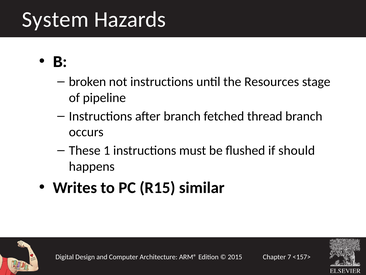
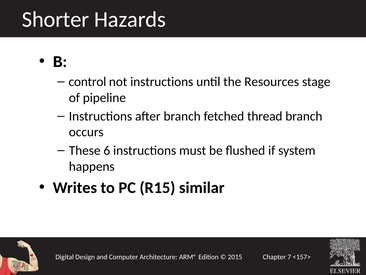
System: System -> Shorter (55, 20)
broken: broken -> control (87, 82)
1: 1 -> 6 (107, 150)
should: should -> system (297, 150)
